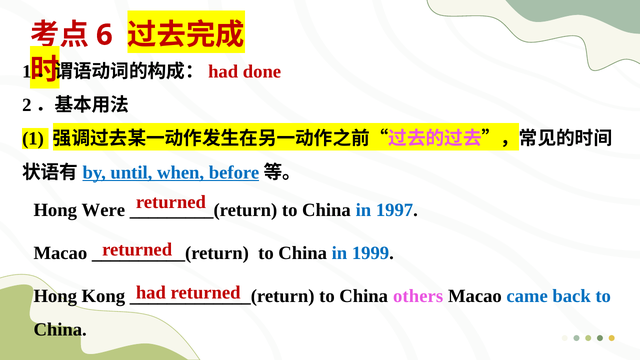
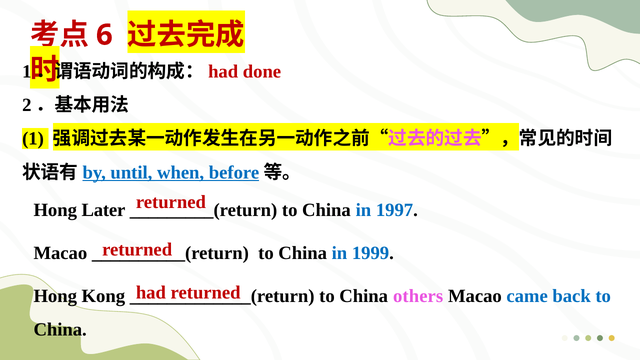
Were: Were -> Later (103, 210)
